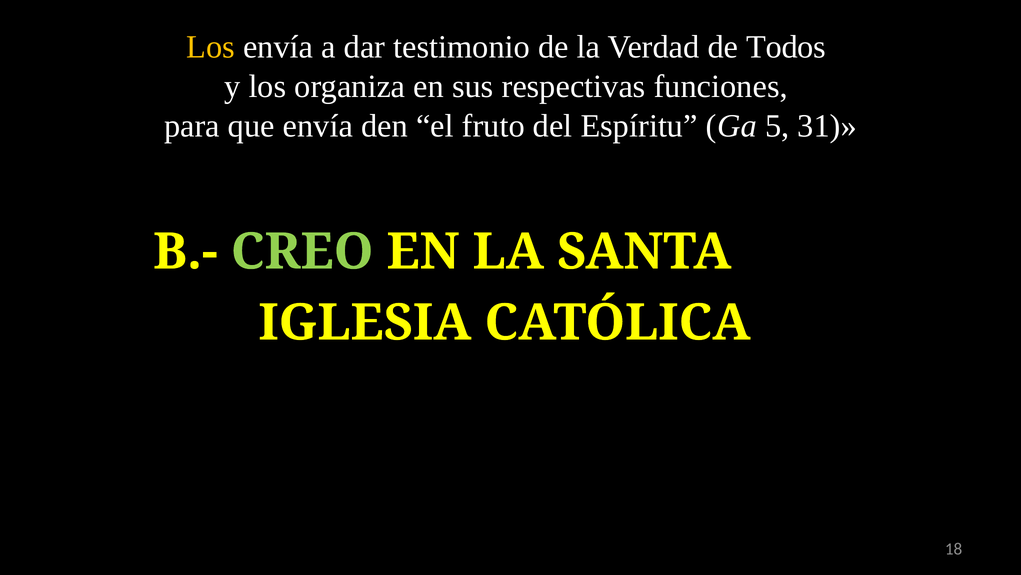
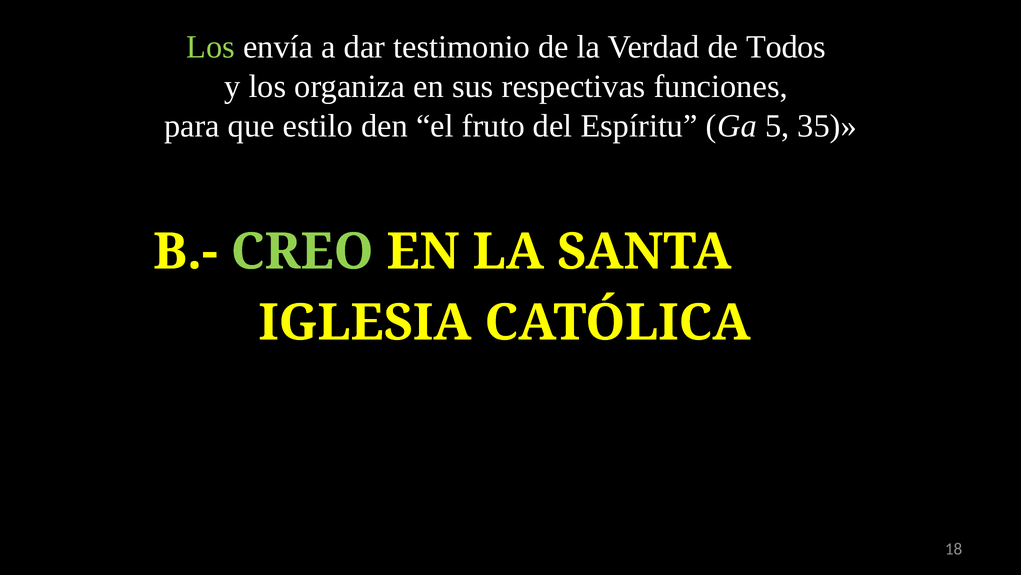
Los colour: yellow -> light green (211, 47)
que envía: envía -> estilo (318, 126)
31: 31 -> 35 (827, 126)
